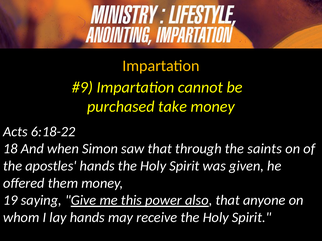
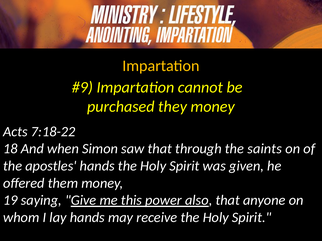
take: take -> they (173, 107)
6:18-22: 6:18-22 -> 7:18-22 (53, 132)
